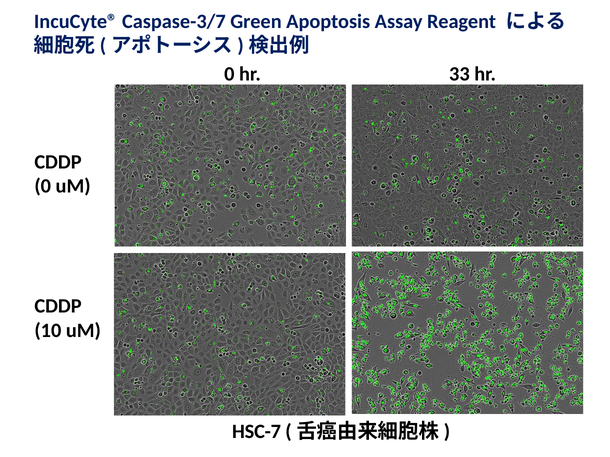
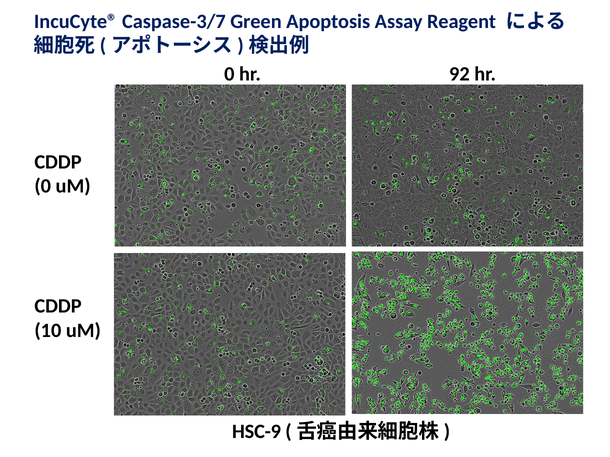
33: 33 -> 92 (459, 74)
HSC-7: HSC-7 -> HSC-9 (257, 432)
